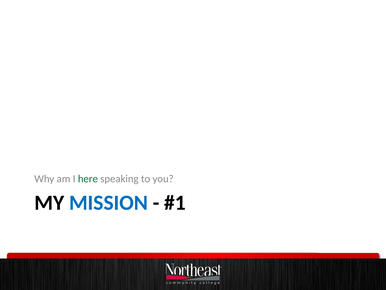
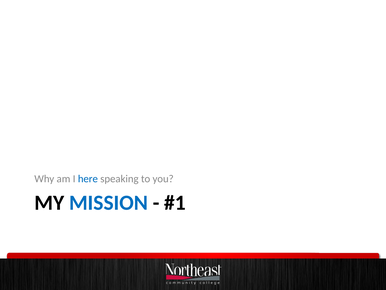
here colour: green -> blue (88, 178)
